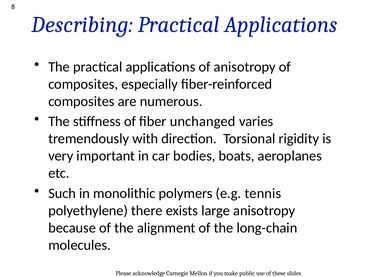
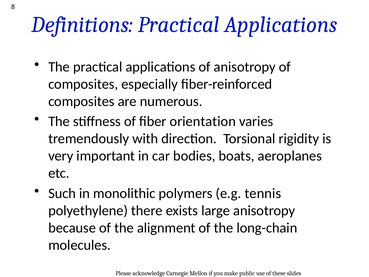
Describing: Describing -> Definitions (82, 25)
unchanged: unchanged -> orientation (203, 121)
